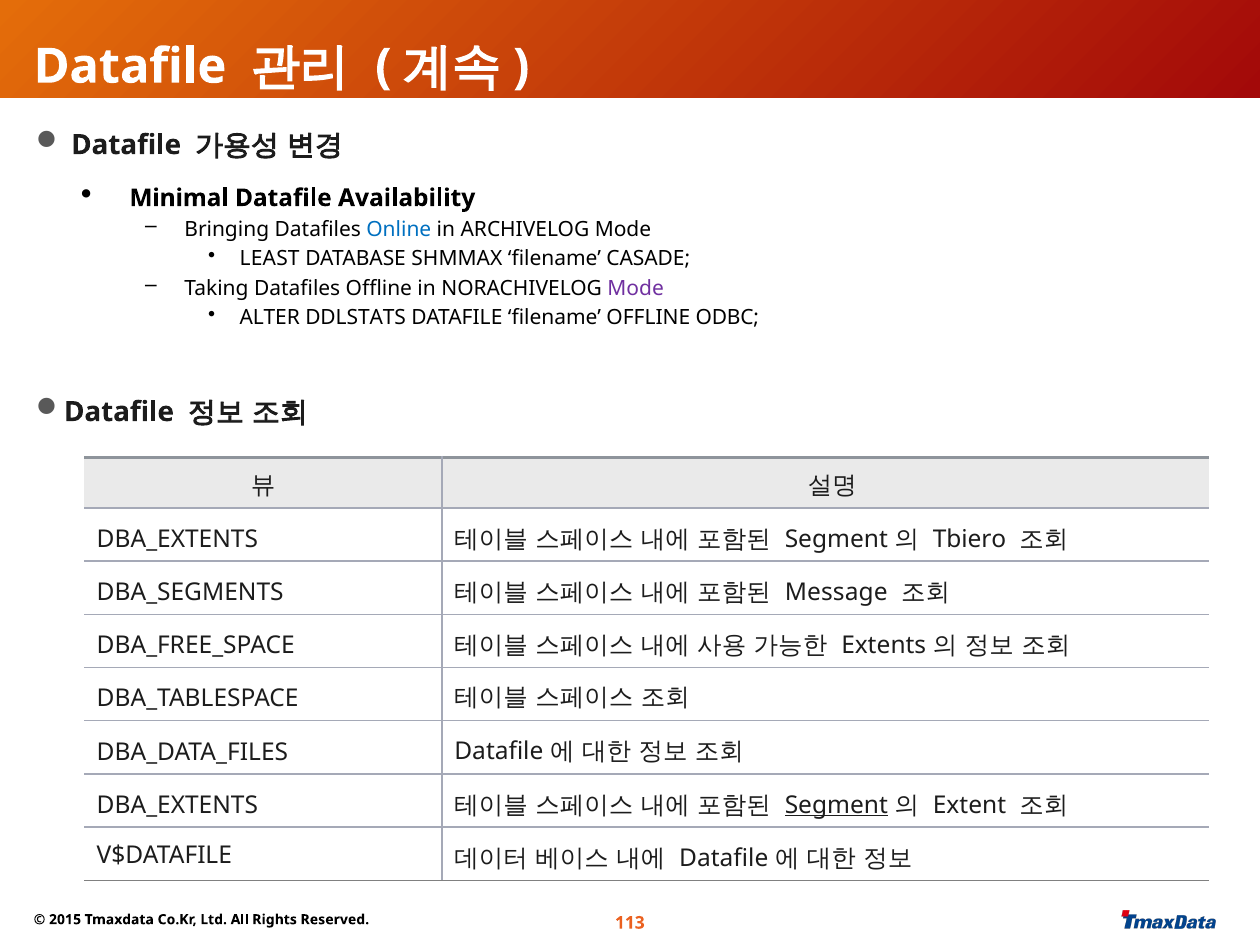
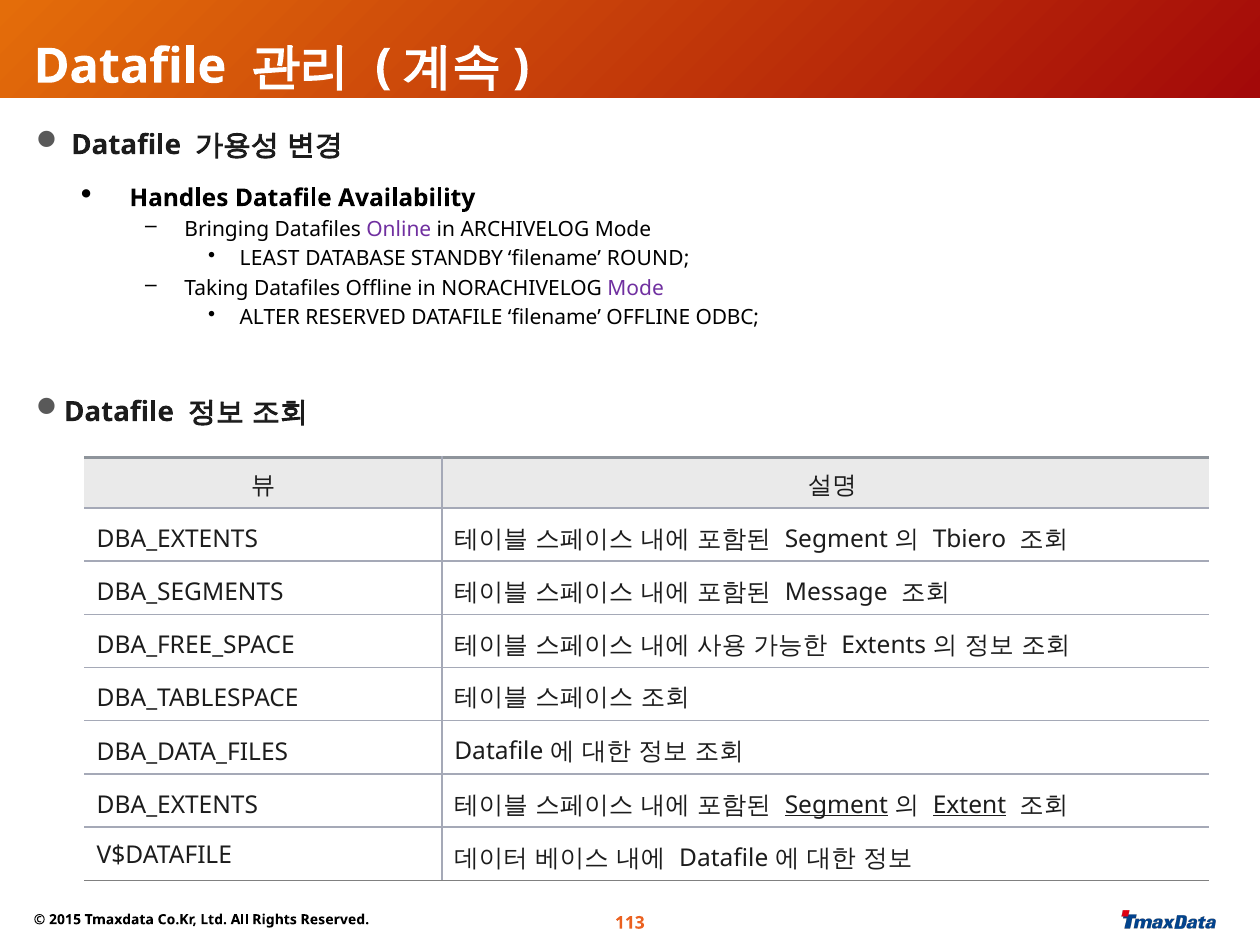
Minimal: Minimal -> Handles (179, 198)
Online colour: blue -> purple (399, 229)
SHMMAX: SHMMAX -> STANDBY (457, 259)
CASADE: CASADE -> ROUND (648, 259)
ALTER DDLSTATS: DDLSTATS -> RESERVED (356, 318)
Extent underline: none -> present (969, 805)
